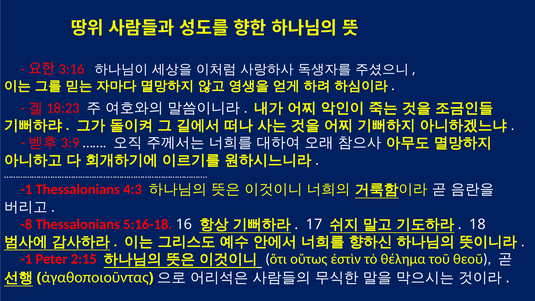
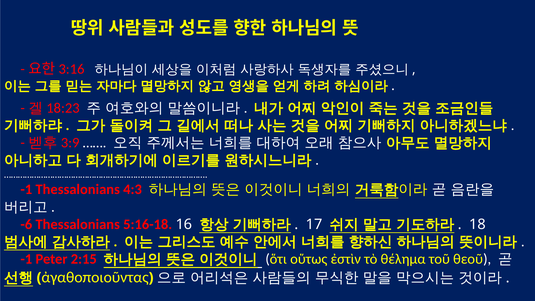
-8: -8 -> -6 (26, 224)
